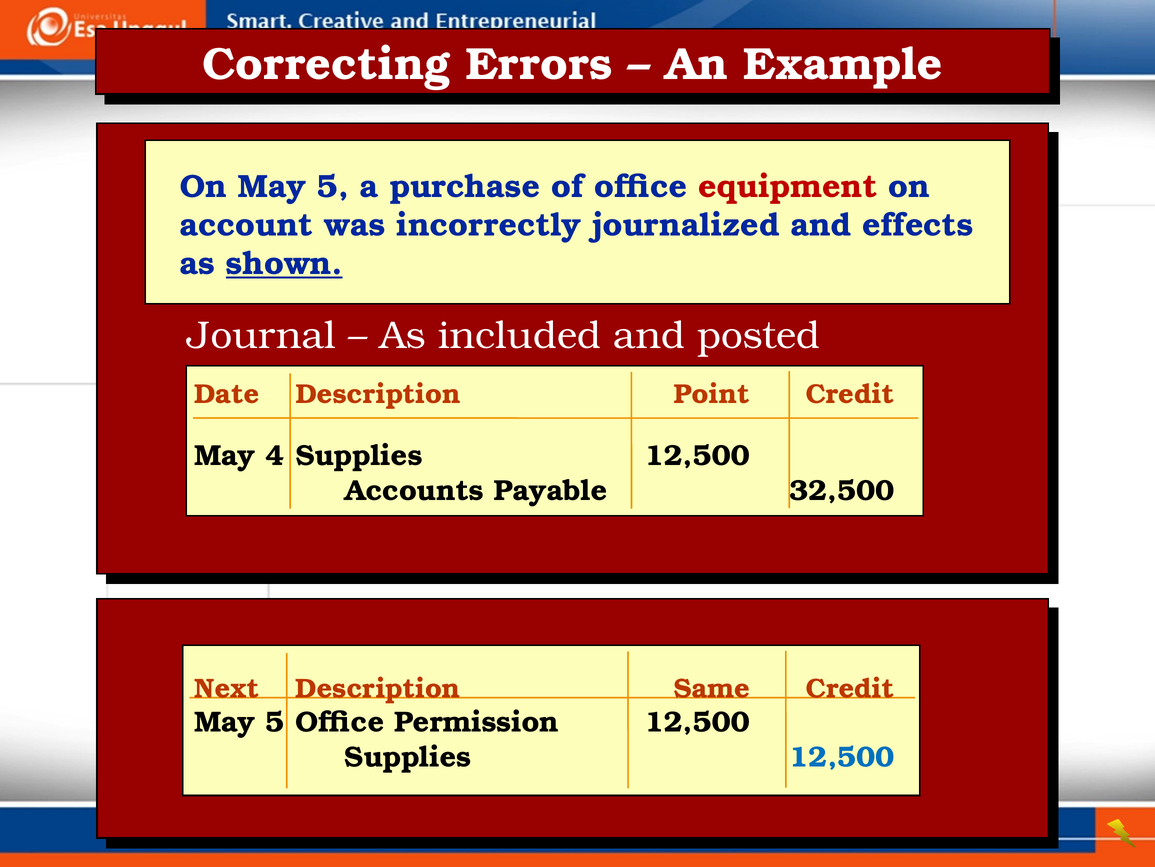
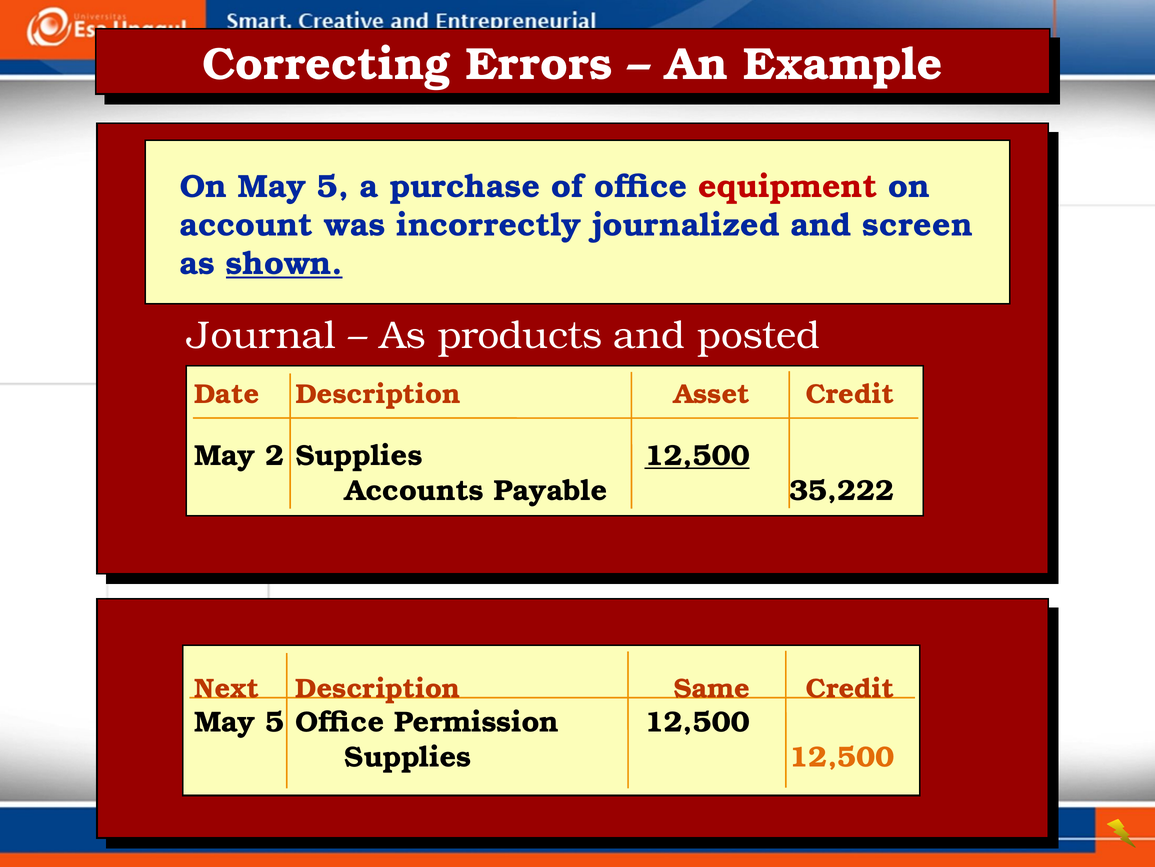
effects: effects -> screen (918, 225)
included: included -> products (520, 335)
Point: Point -> Asset (712, 394)
4: 4 -> 2 (275, 456)
12,500 underline: none -> present (697, 456)
32,500: 32,500 -> 35,222 (842, 490)
12,500 colour: blue -> orange (842, 756)
